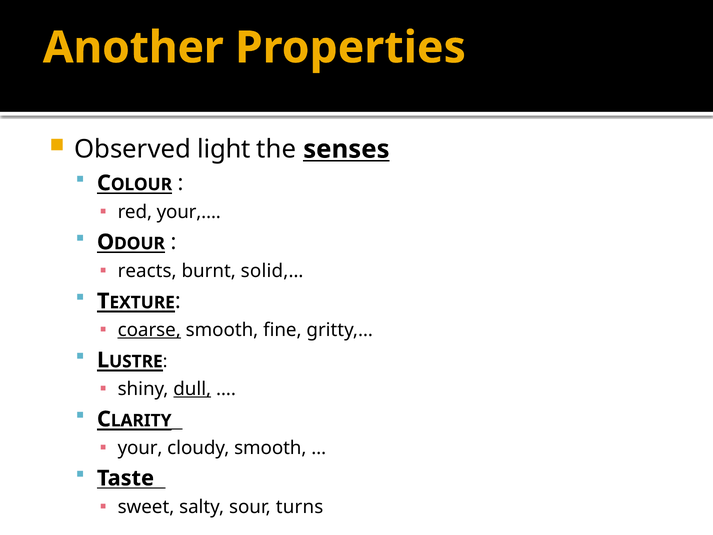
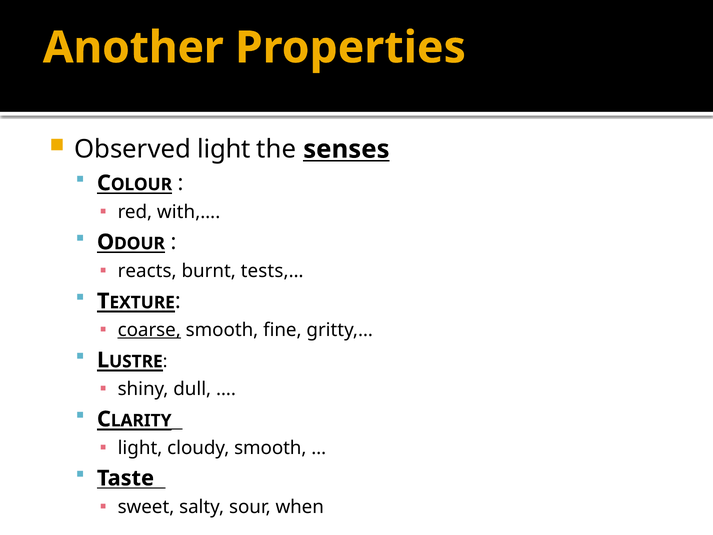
your,…: your,… -> with,… (189, 212)
solid,…: solid,… -> tests,… (272, 271)
dull underline: present -> none (192, 389)
your: your -> light (140, 448)
turns: turns -> when (300, 507)
